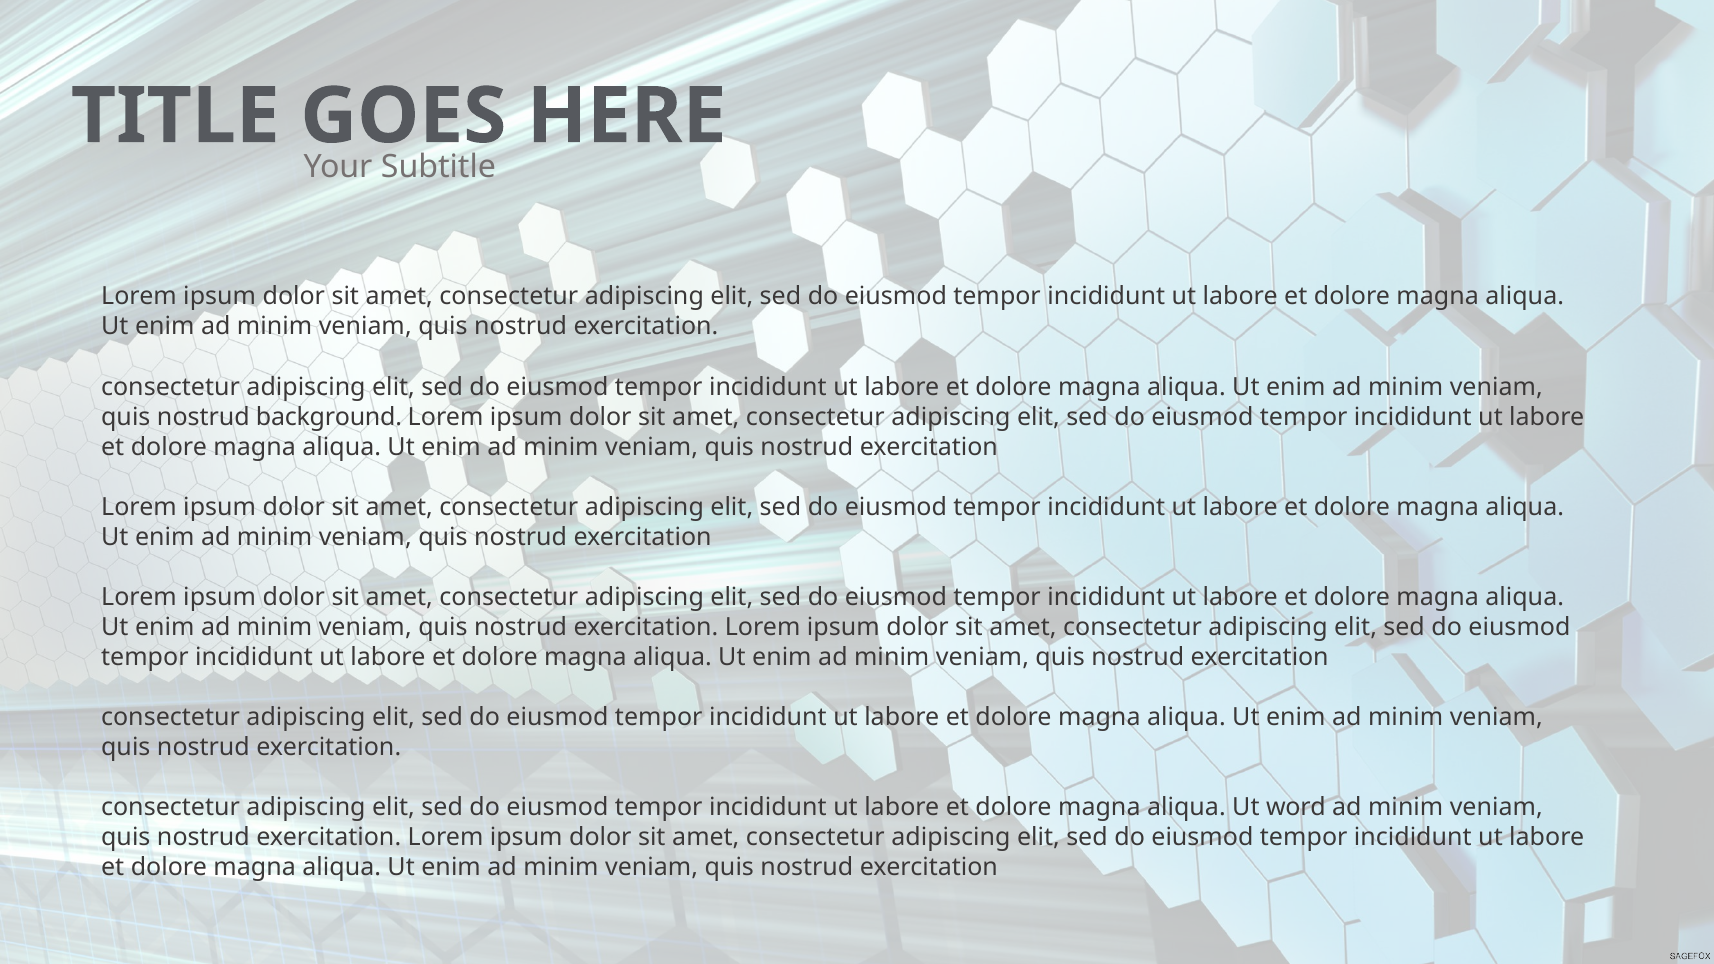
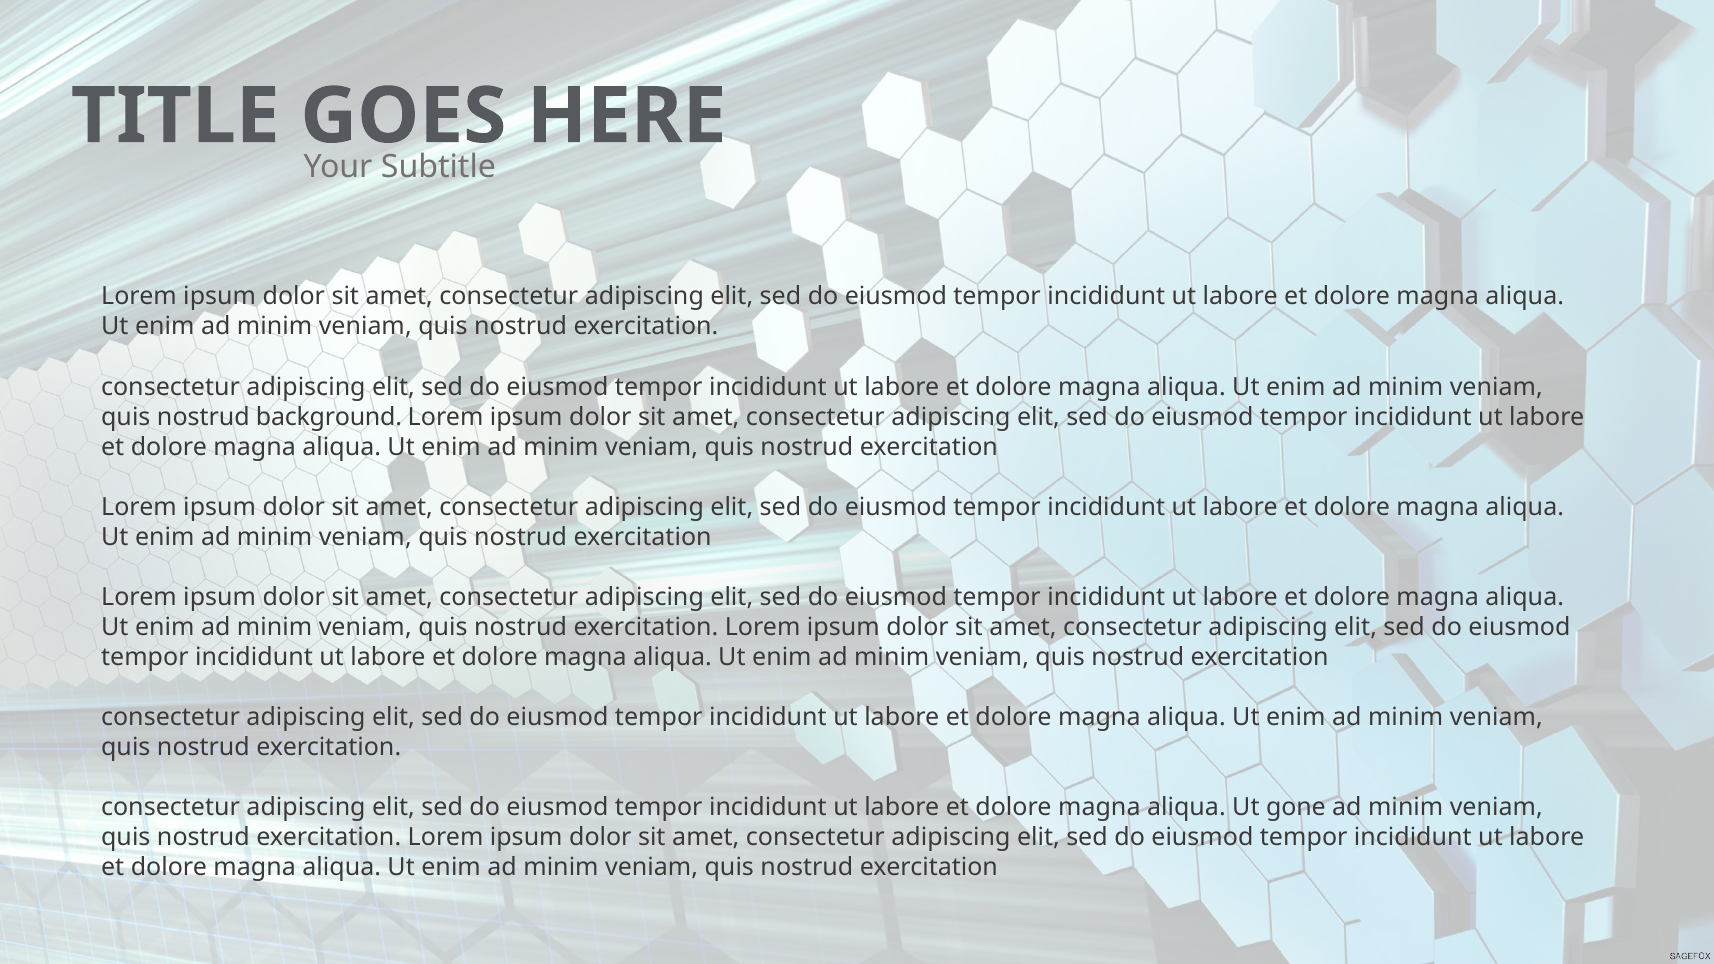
word: word -> gone (1296, 807)
